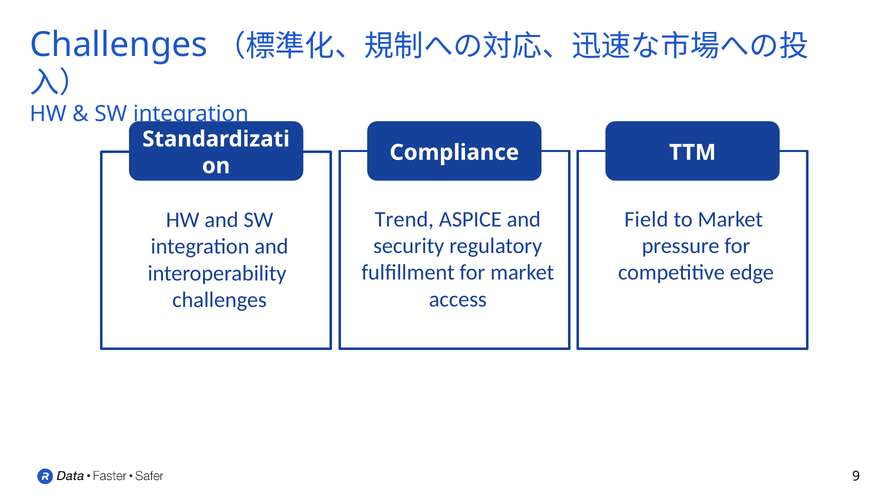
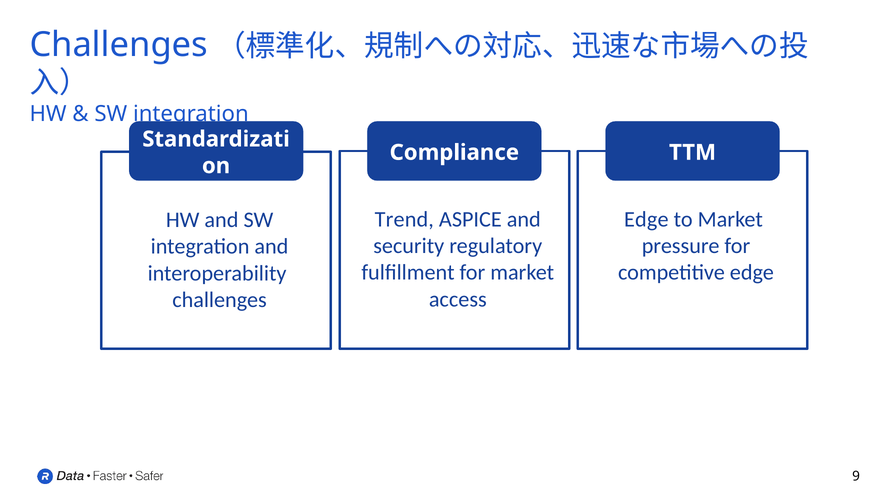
Field: Field -> Edge (646, 219)
